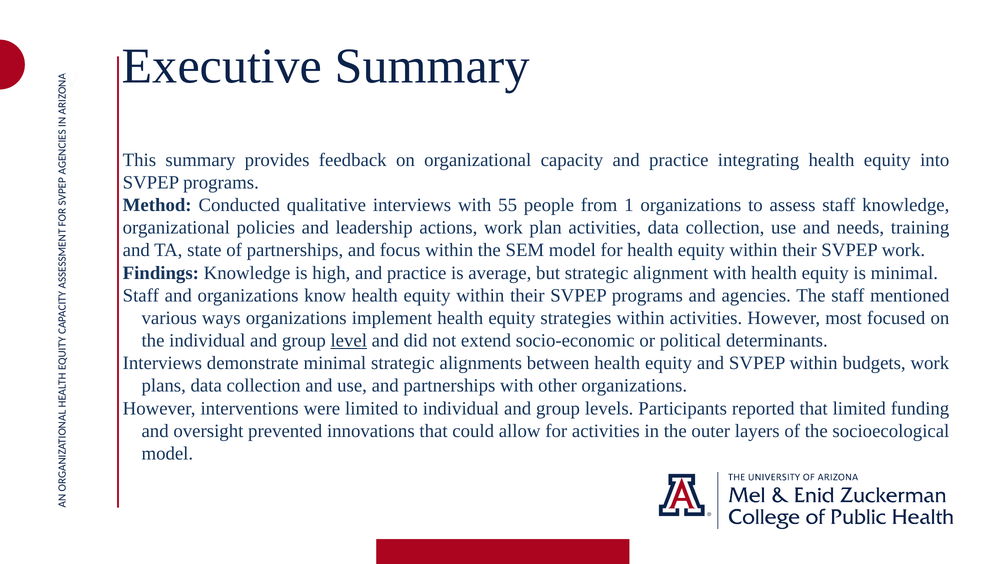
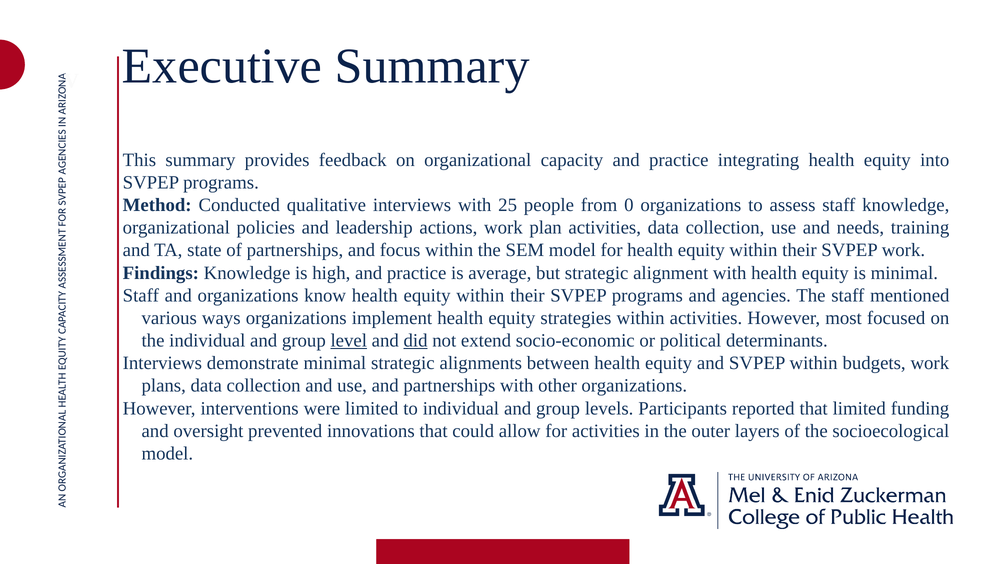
55: 55 -> 25 (508, 205)
1: 1 -> 0 (629, 205)
did underline: none -> present (416, 341)
